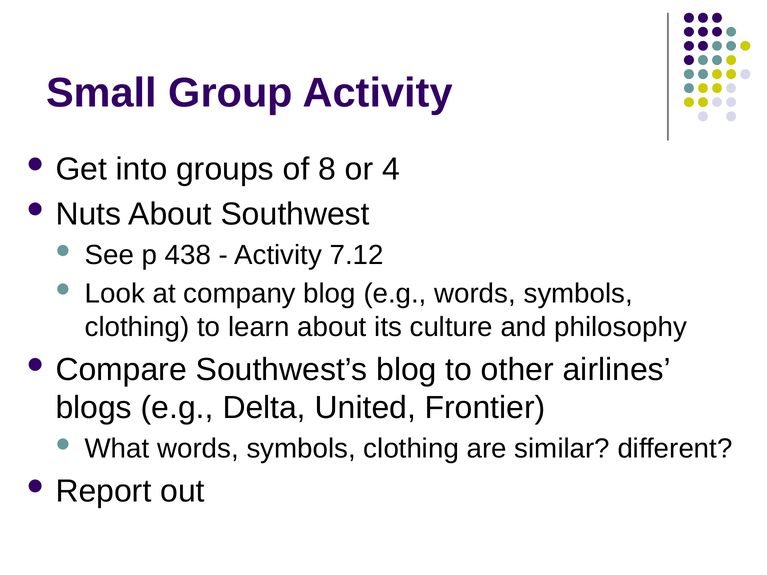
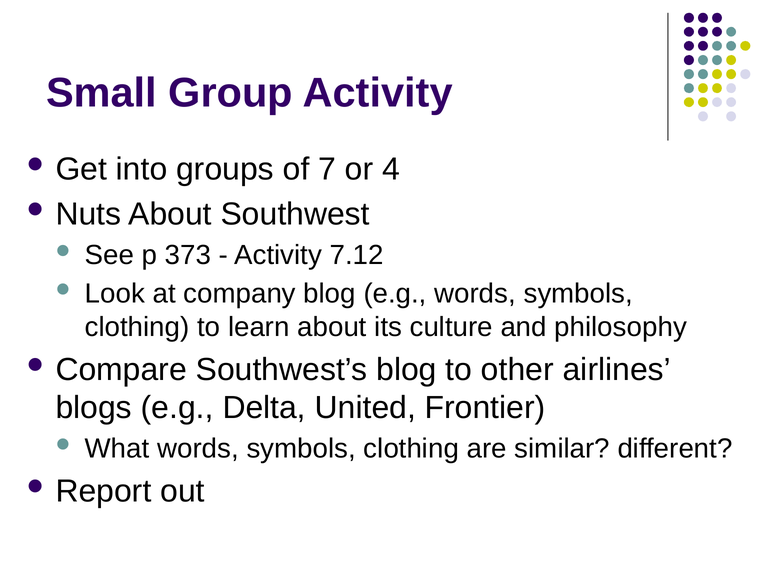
8: 8 -> 7 (327, 169)
438: 438 -> 373 (188, 255)
